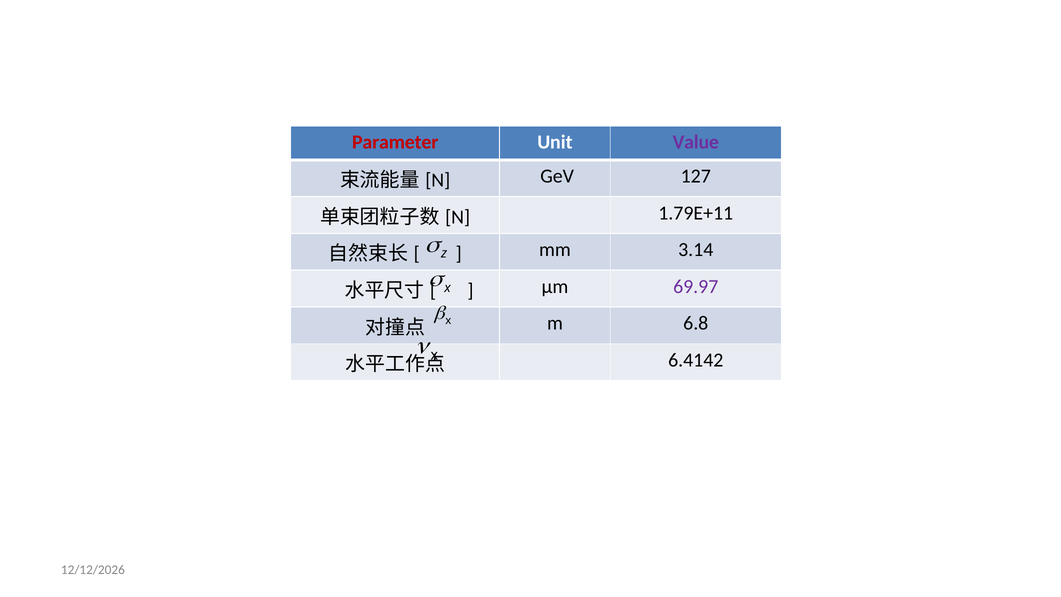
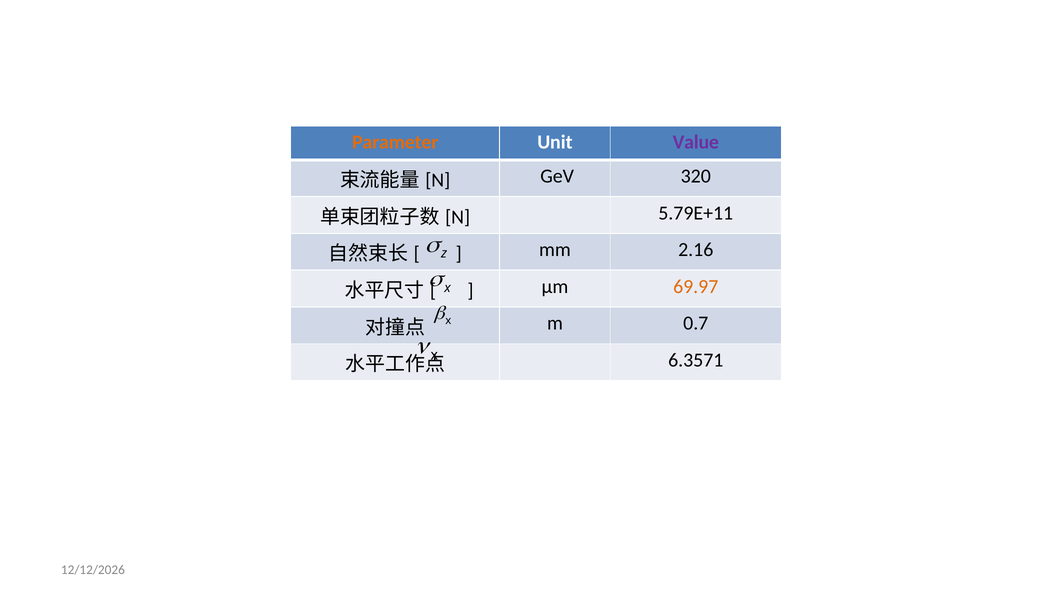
Parameter colour: red -> orange (395, 142)
127: 127 -> 320 (696, 176)
1.79E+11: 1.79E+11 -> 5.79E+11 (696, 213)
3.14: 3.14 -> 2.16 (696, 250)
69.97 colour: purple -> orange (696, 286)
6.8: 6.8 -> 0.7 (696, 323)
6.4142: 6.4142 -> 6.3571 (696, 360)
